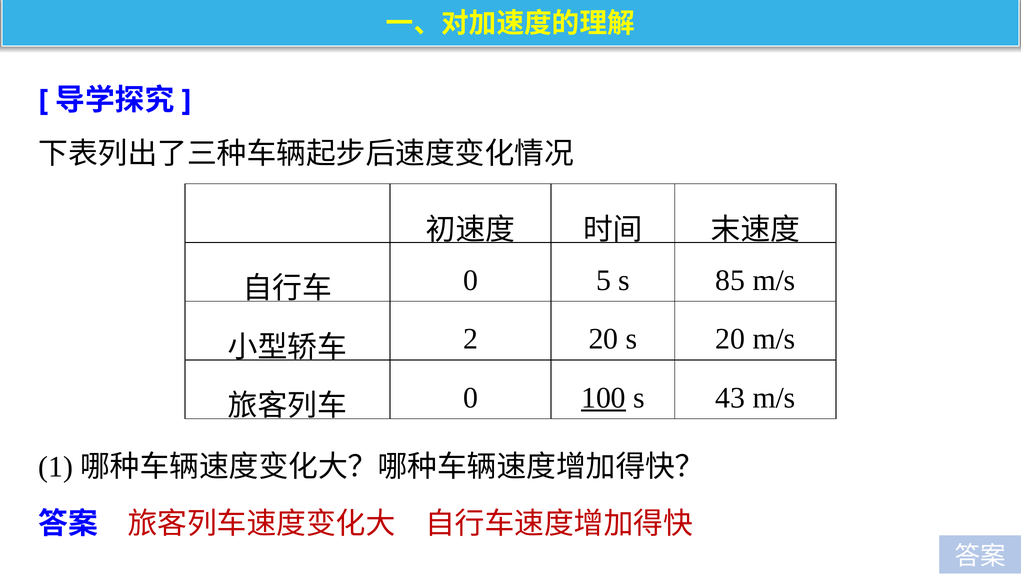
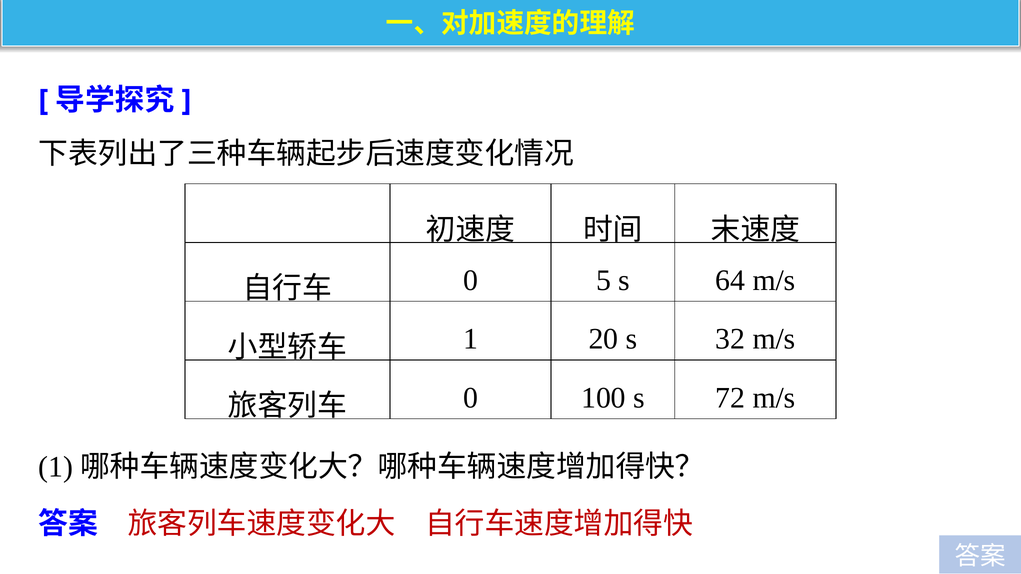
85: 85 -> 64 (730, 281)
2: 2 -> 1 (471, 339)
s 20: 20 -> 32 (730, 339)
100 underline: present -> none (603, 398)
43: 43 -> 72 (730, 398)
